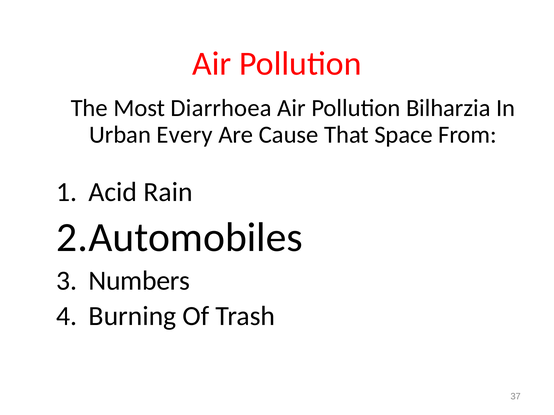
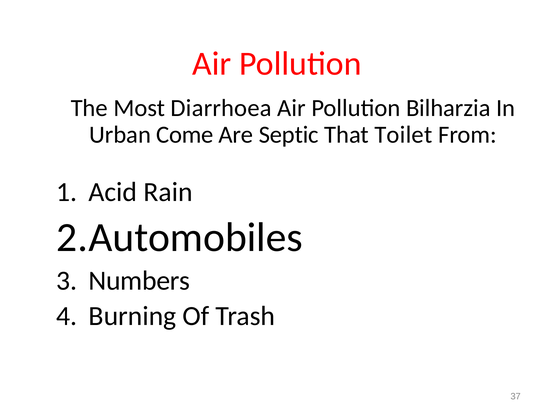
Every: Every -> Come (185, 135)
Cause: Cause -> Septic (289, 135)
Space: Space -> Toilet (403, 135)
